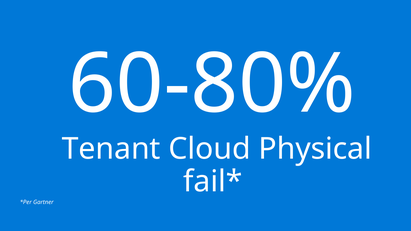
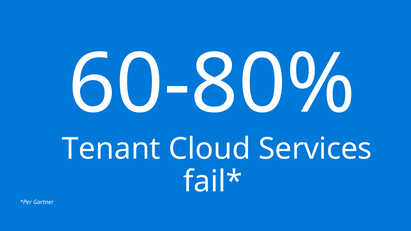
Physical: Physical -> Services (315, 149)
